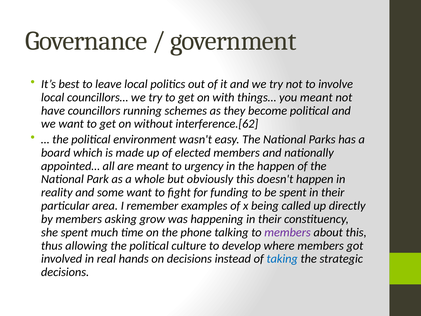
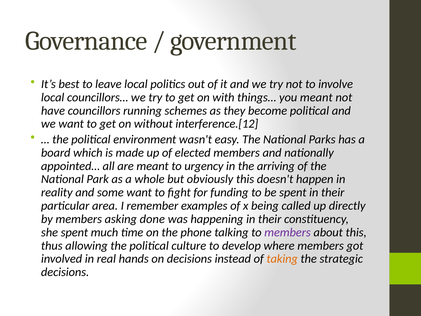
interference.[62: interference.[62 -> interference.[12 (217, 124)
the happen: happen -> arriving (276, 166)
grow: grow -> done (152, 219)
taking colour: blue -> orange (282, 259)
